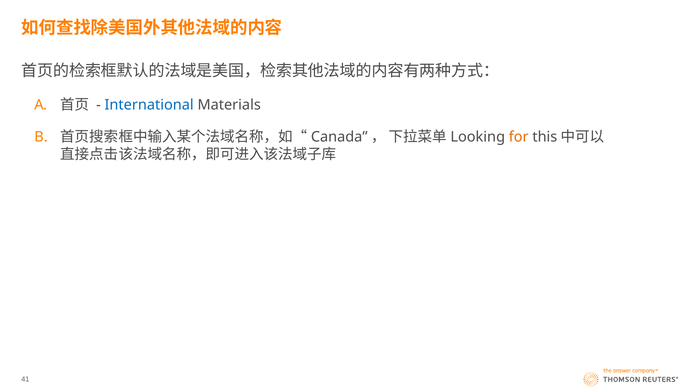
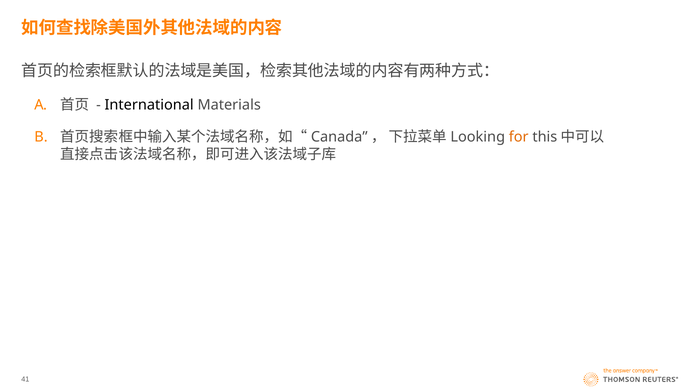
International colour: blue -> black (149, 105)
